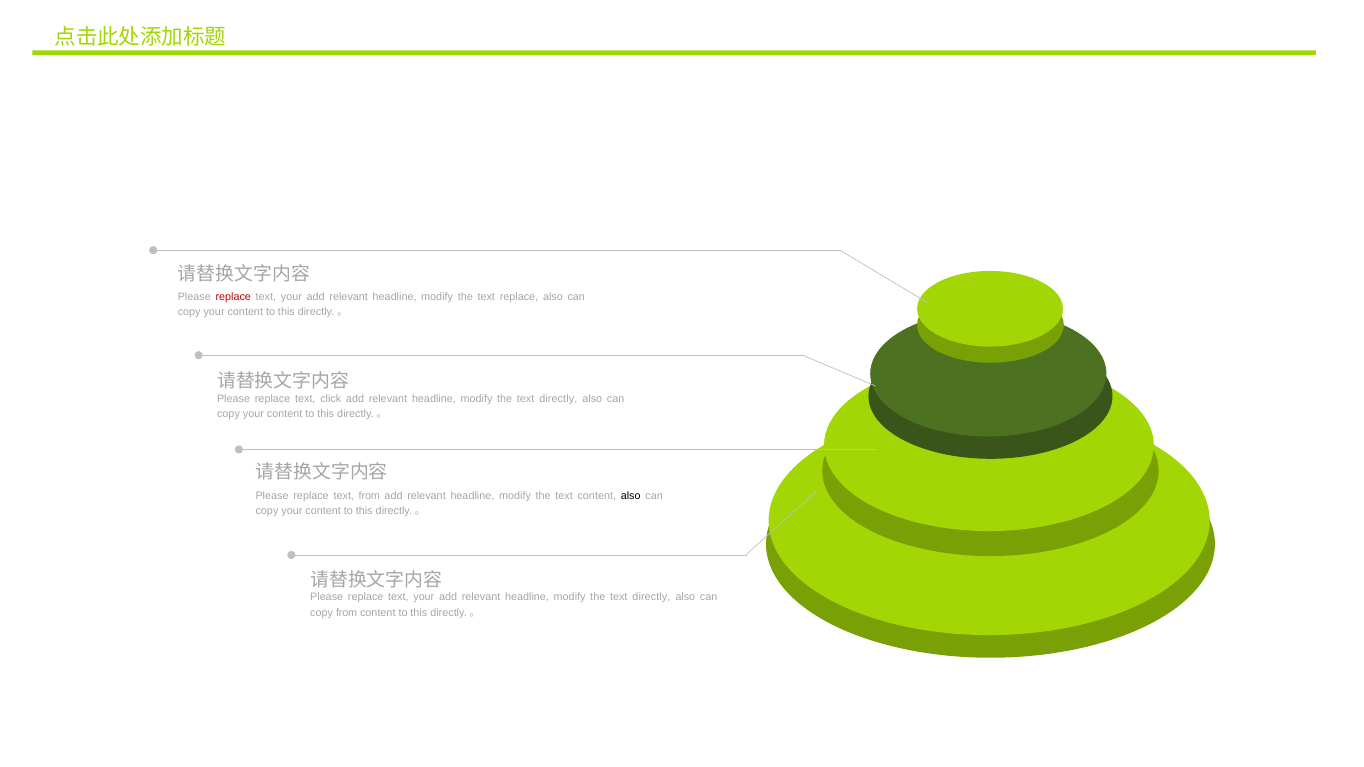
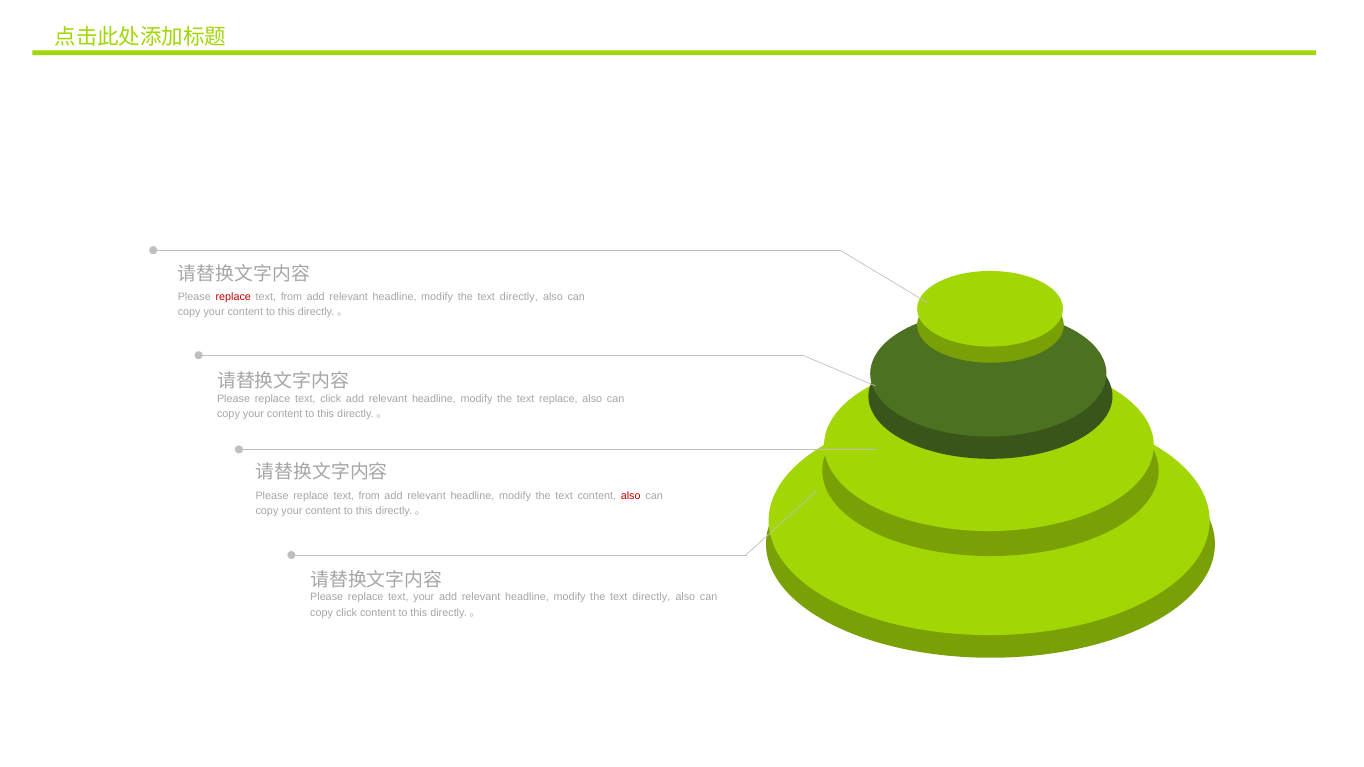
your: your -> from (291, 297)
replace: replace -> directly (519, 297)
directly: directly -> replace (558, 399)
also colour: black -> red (631, 496)
copy from: from -> click (347, 613)
